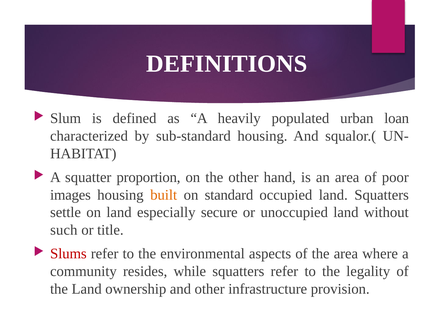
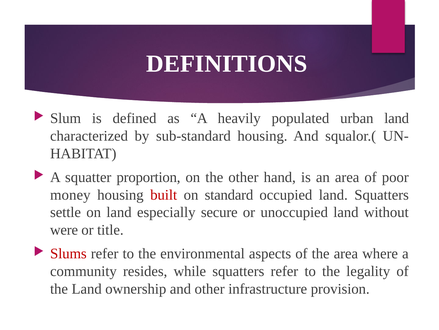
urban loan: loan -> land (397, 118)
images: images -> money (70, 194)
built colour: orange -> red (164, 194)
such: such -> were (64, 230)
